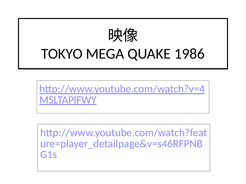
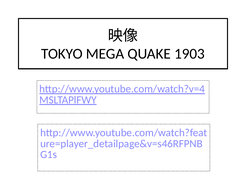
1986: 1986 -> 1903 (189, 54)
